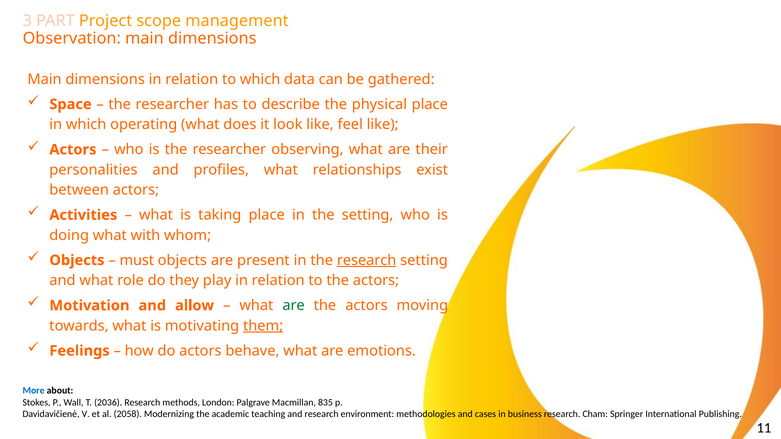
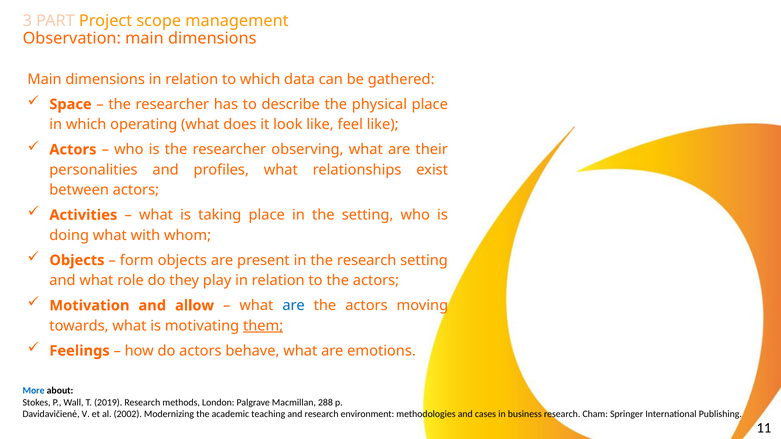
must: must -> form (137, 260)
research underline: present -> none (367, 260)
are colour: green -> blue (294, 306)
2036: 2036 -> 2019 (108, 403)
835: 835 -> 288 (325, 403)
2058: 2058 -> 2002 (128, 414)
